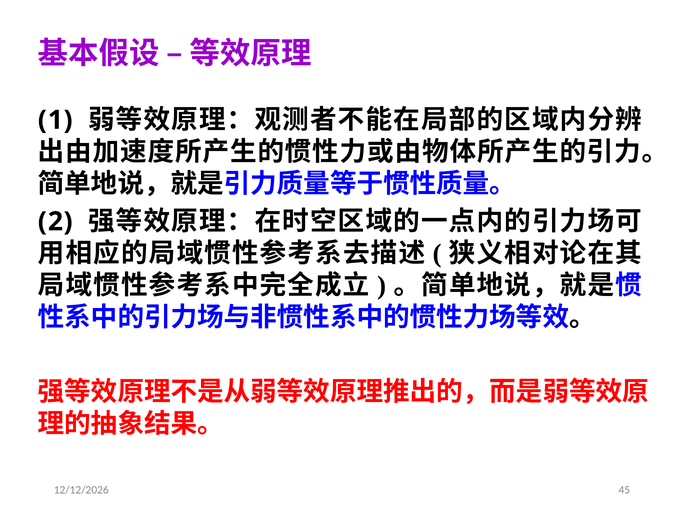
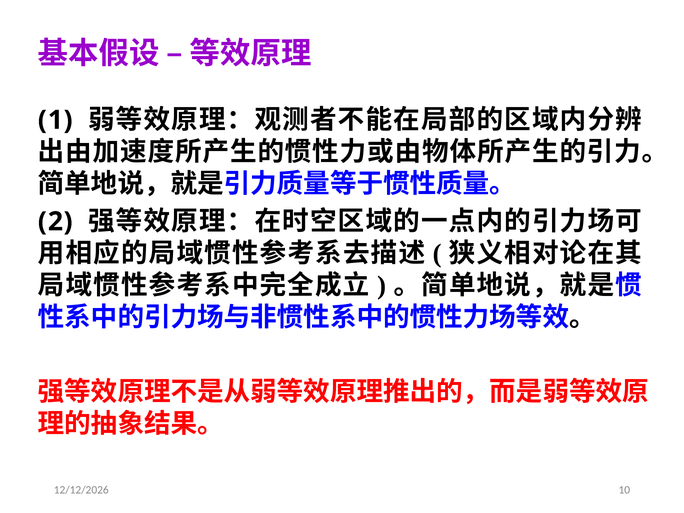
45: 45 -> 10 (624, 490)
